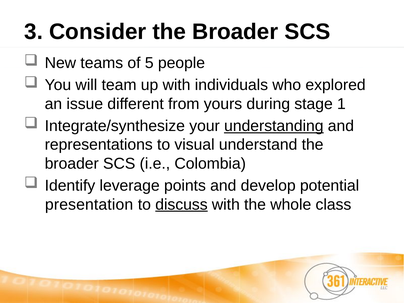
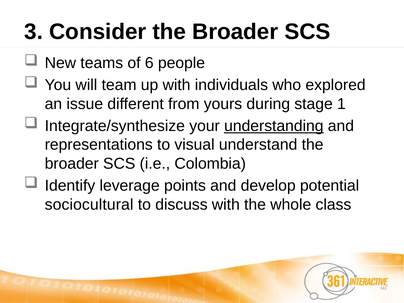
5: 5 -> 6 (149, 63)
presentation: presentation -> sociocultural (89, 205)
discuss underline: present -> none (181, 205)
